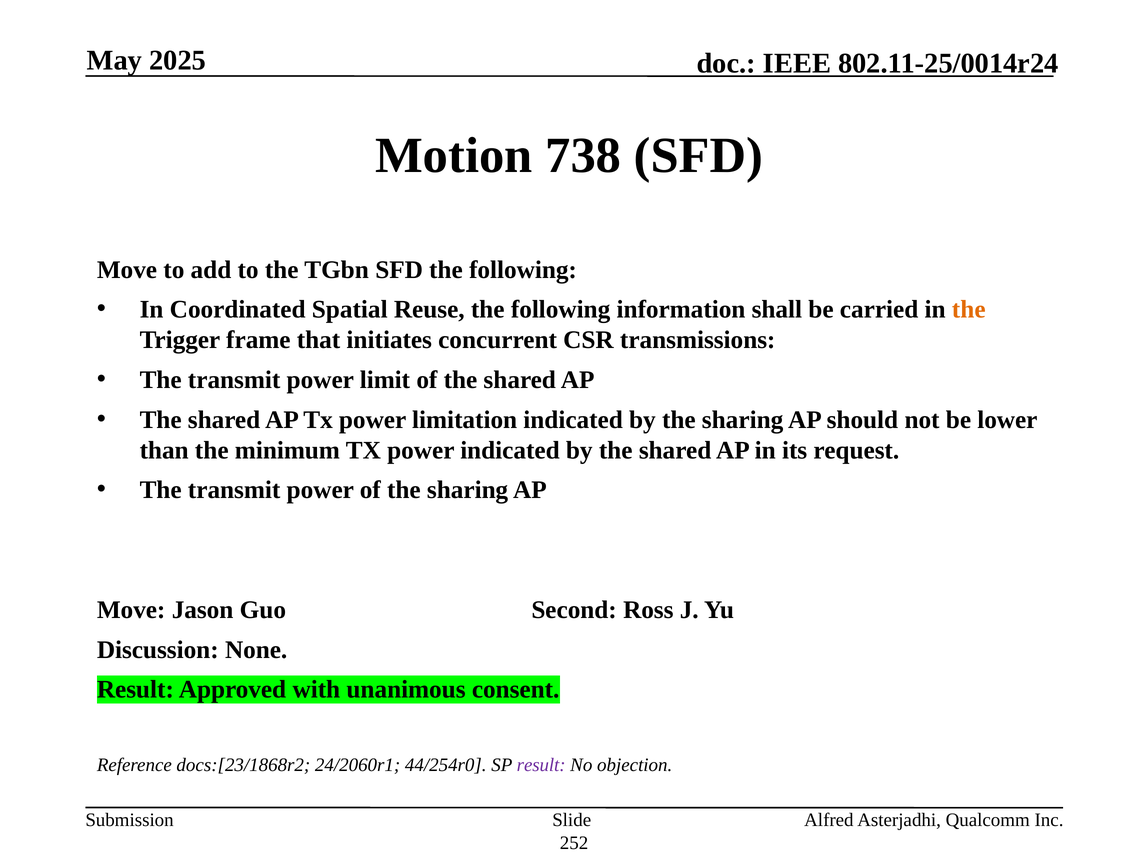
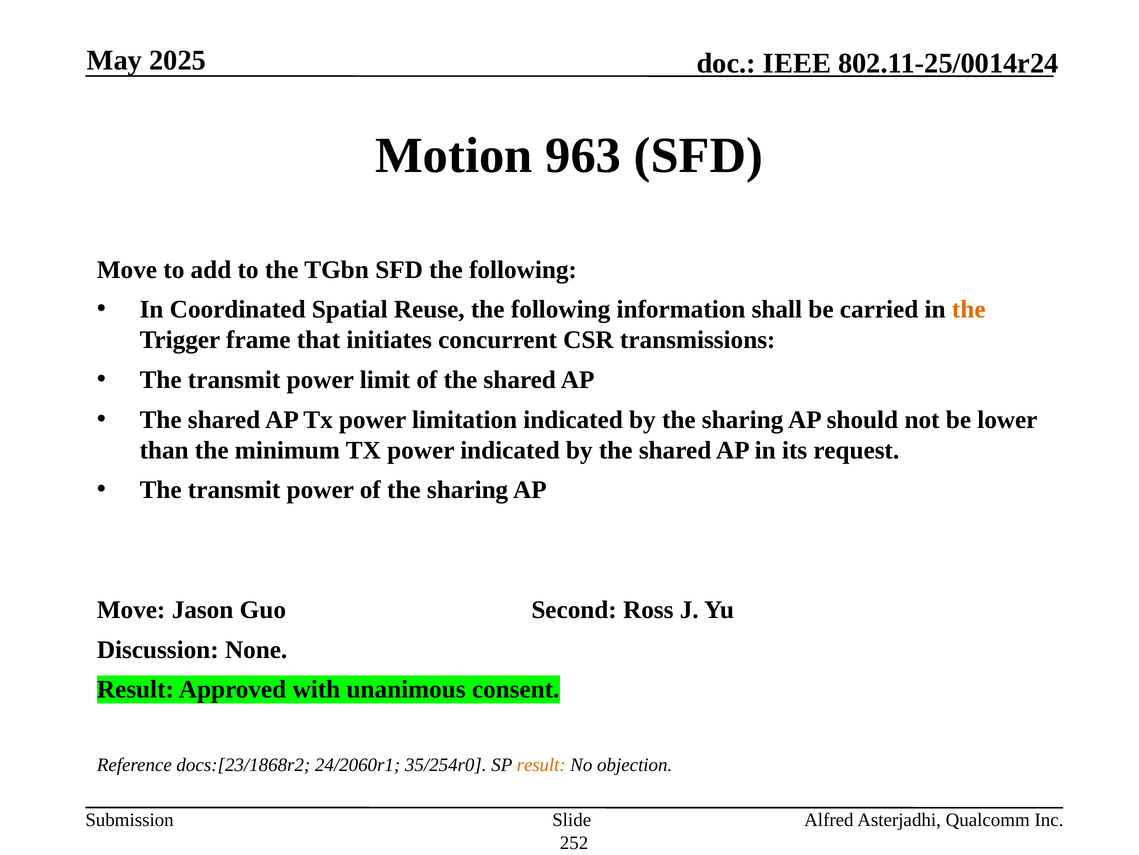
738: 738 -> 963 (583, 155)
44/254r0: 44/254r0 -> 35/254r0 (446, 764)
result colour: purple -> orange (541, 764)
